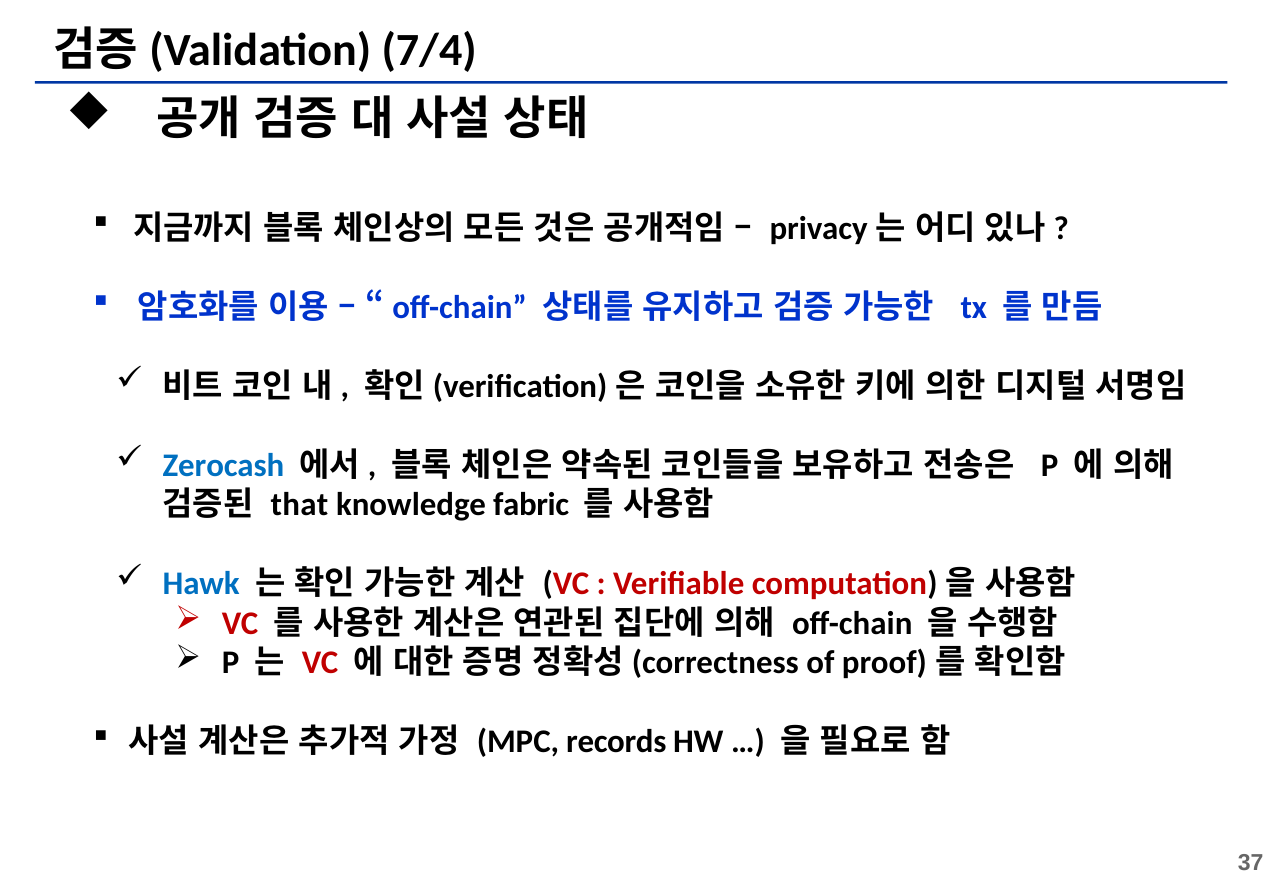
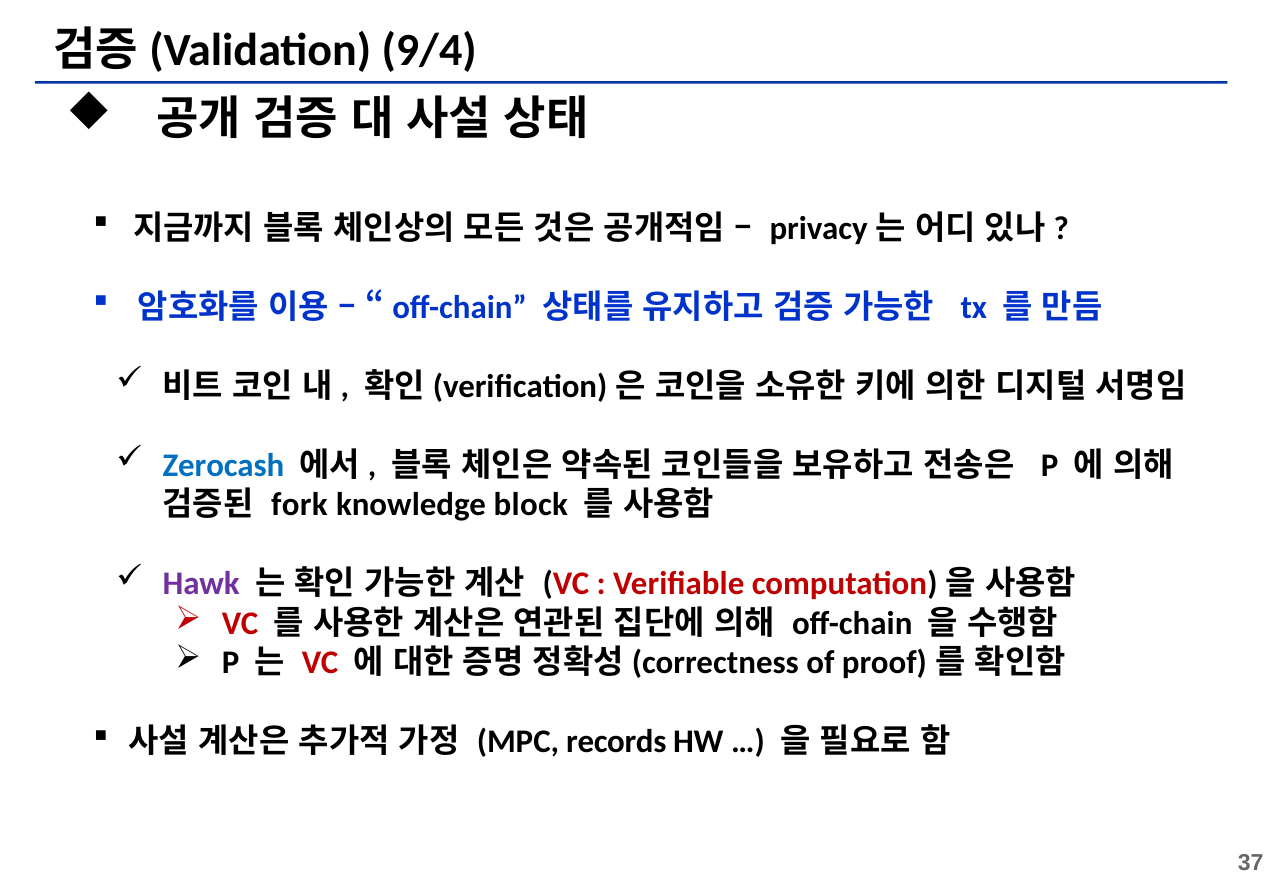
7/4: 7/4 -> 9/4 (429, 51)
that: that -> fork (299, 505)
fabric: fabric -> block (531, 505)
Hawk colour: blue -> purple (201, 584)
